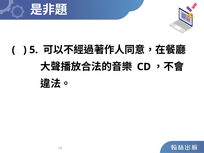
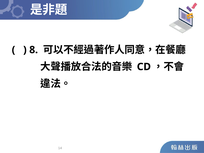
5: 5 -> 8 (34, 50)
